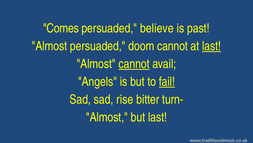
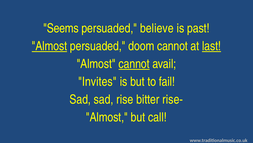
Comes: Comes -> Seems (61, 28)
Almost underline: none -> present (49, 46)
Angels: Angels -> Invites (97, 81)
fail underline: present -> none (167, 81)
turn-: turn- -> rise- (173, 99)
but last: last -> call (157, 117)
